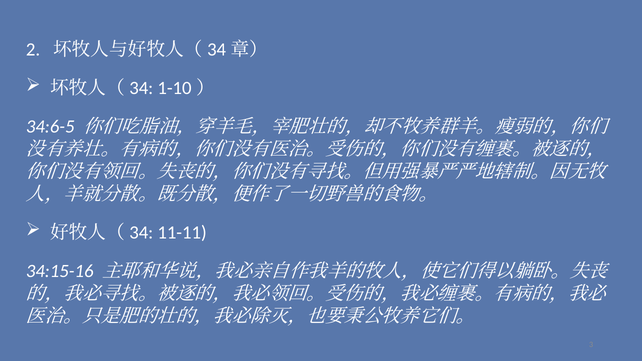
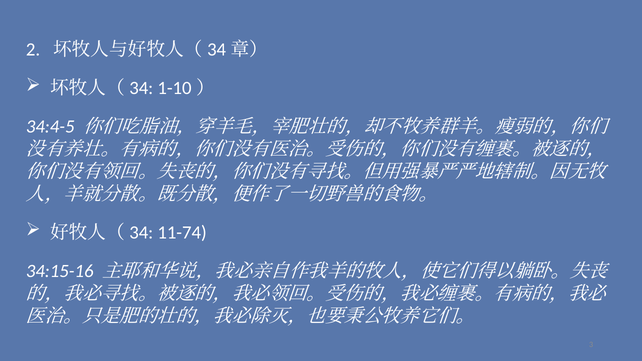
34:6-5: 34:6-5 -> 34:4-5 (50, 127)
11-11: 11-11 -> 11-74 (182, 233)
